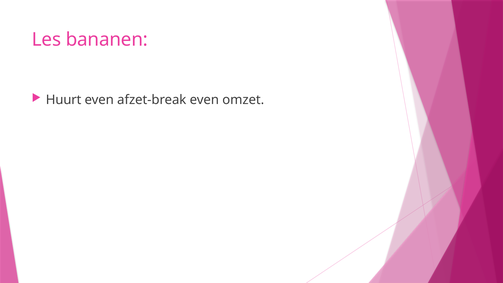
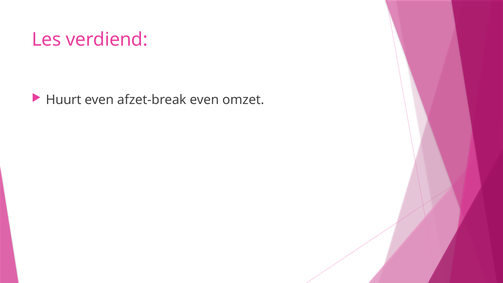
bananen: bananen -> verdiend (107, 40)
